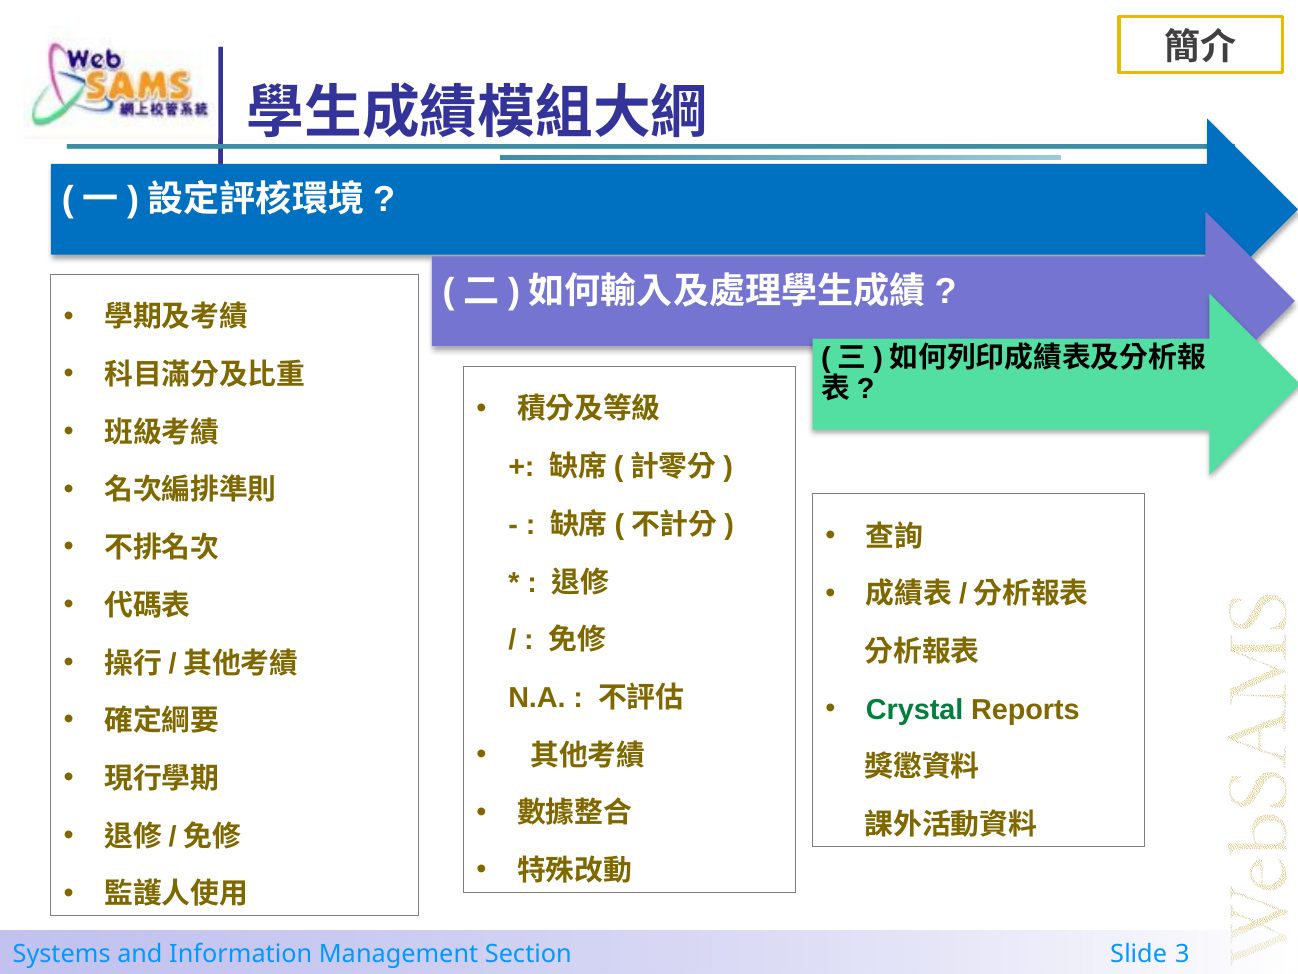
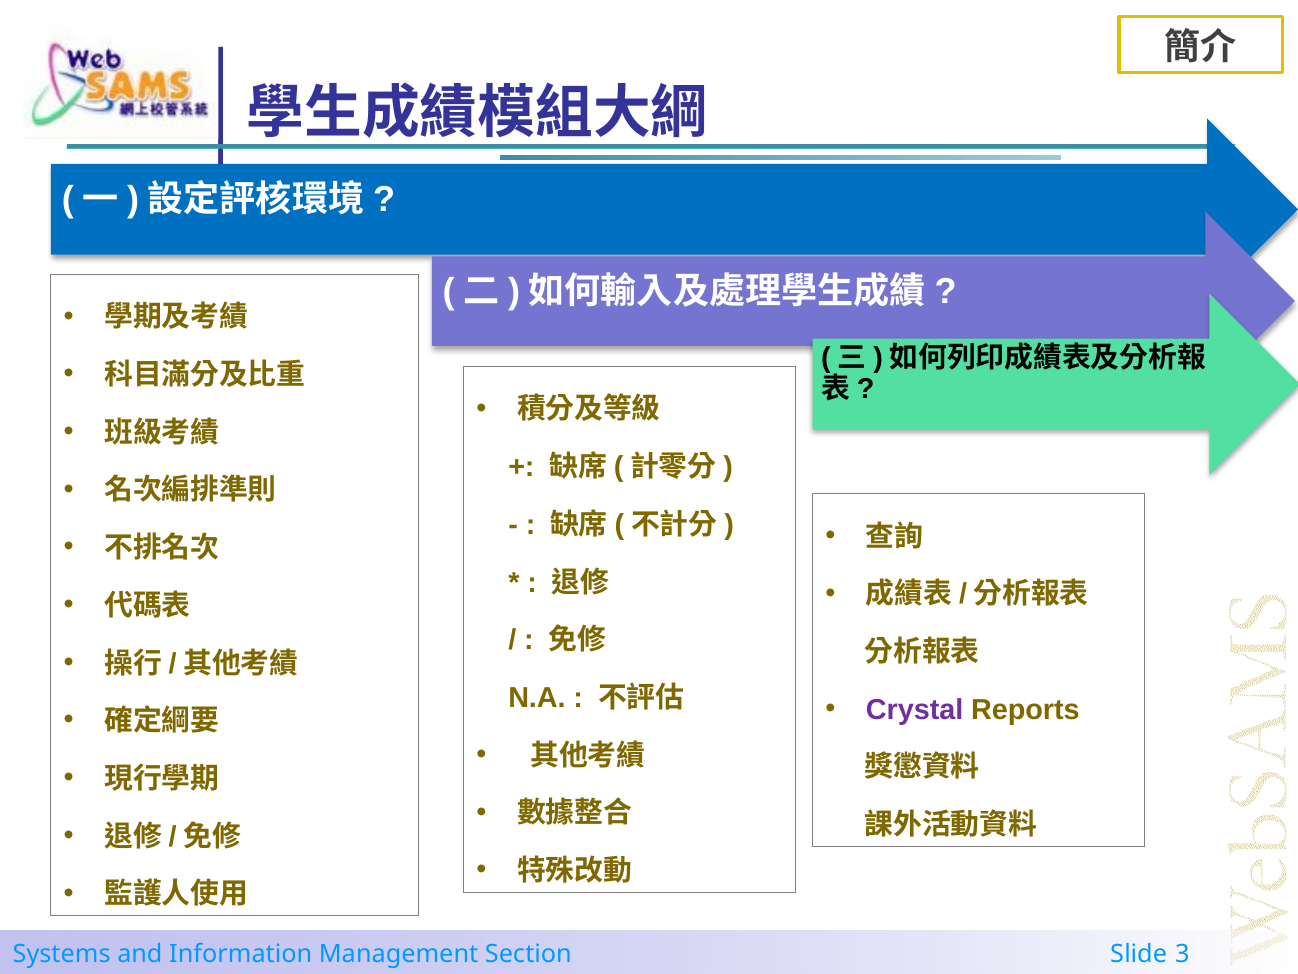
Crystal colour: green -> purple (915, 709)
